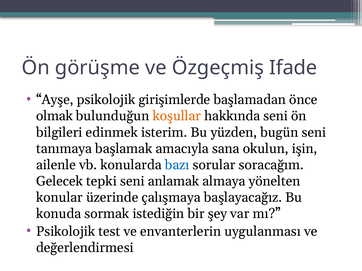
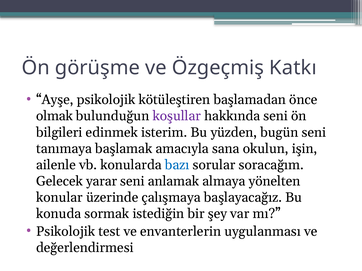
Ifade: Ifade -> Katkı (293, 68)
girişimlerde: girişimlerde -> kötüleştiren (174, 100)
koşullar colour: orange -> purple (177, 116)
tepki: tepki -> yarar (102, 181)
